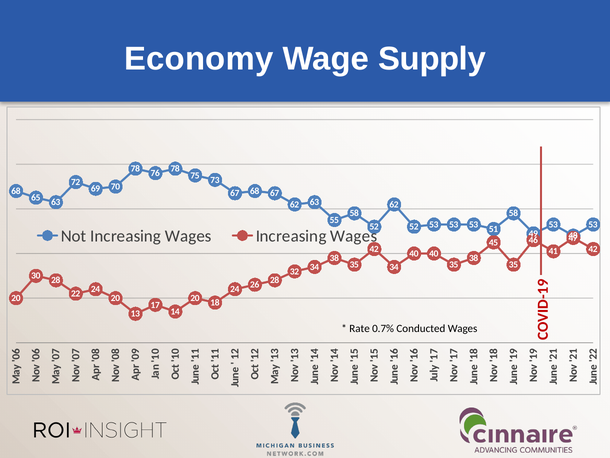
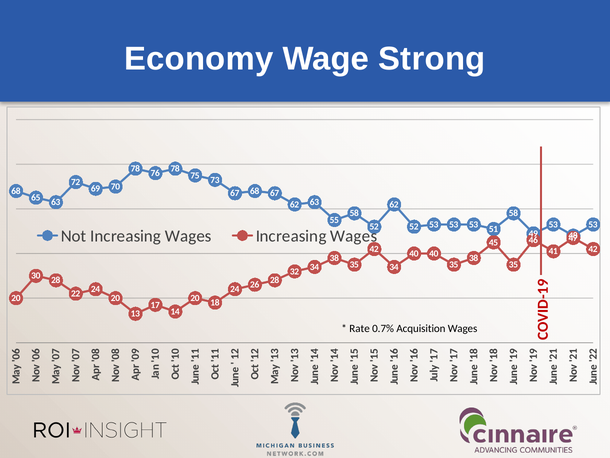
Supply: Supply -> Strong (432, 59)
Conducted: Conducted -> Acquisition (421, 328)
